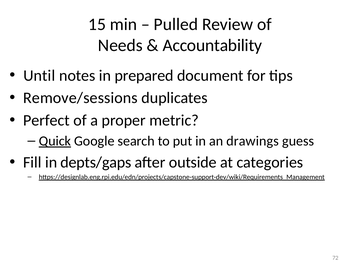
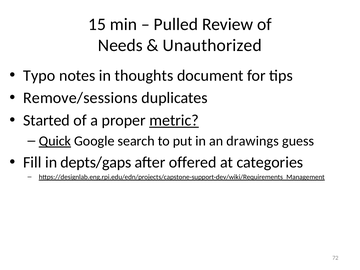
Accountability: Accountability -> Unauthorized (212, 45)
Until: Until -> Typo (39, 76)
prepared: prepared -> thoughts (144, 76)
Perfect: Perfect -> Started (46, 120)
metric underline: none -> present (174, 120)
outside: outside -> offered (193, 162)
